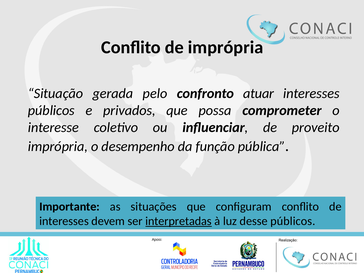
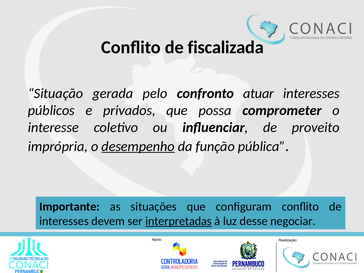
de imprópria: imprópria -> fiscalizada (226, 47)
desempenho underline: none -> present (138, 146)
desse públicos: públicos -> negociar (293, 221)
